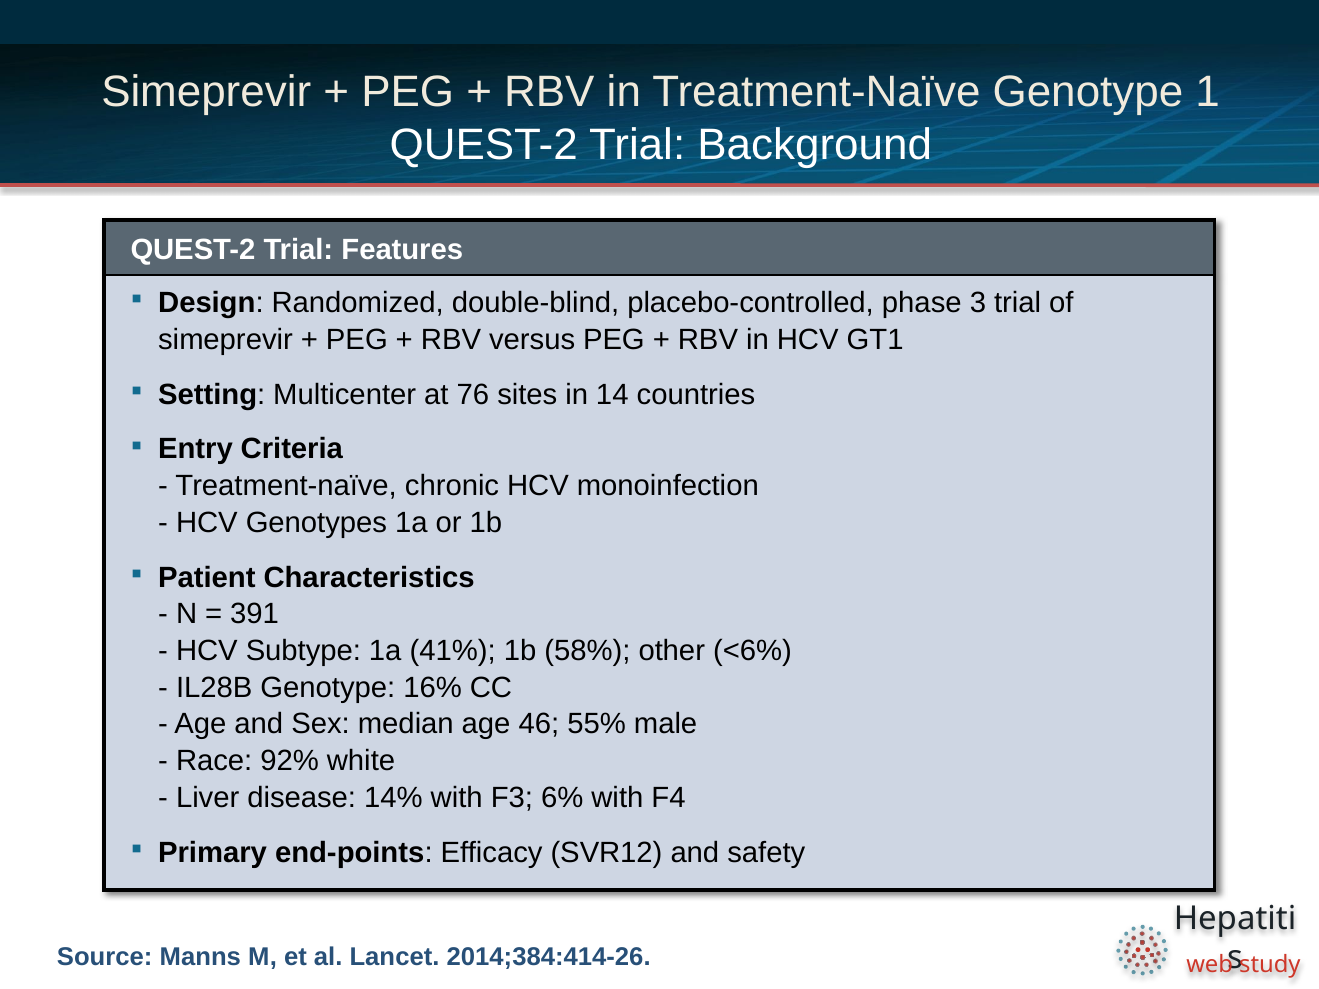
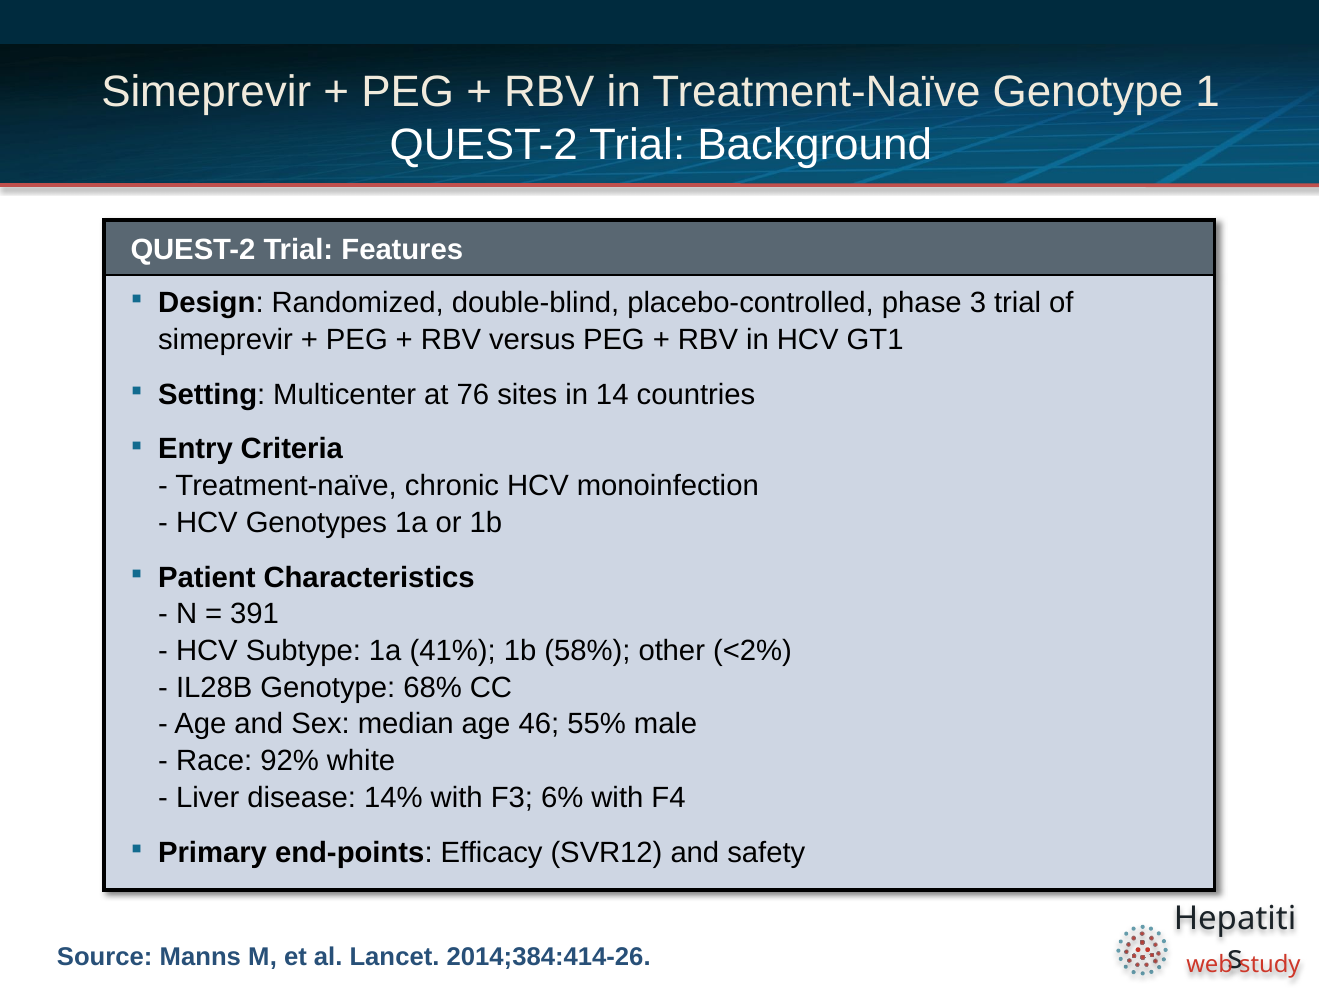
<6%: <6% -> <2% (753, 651)
16%: 16% -> 68% (433, 688)
